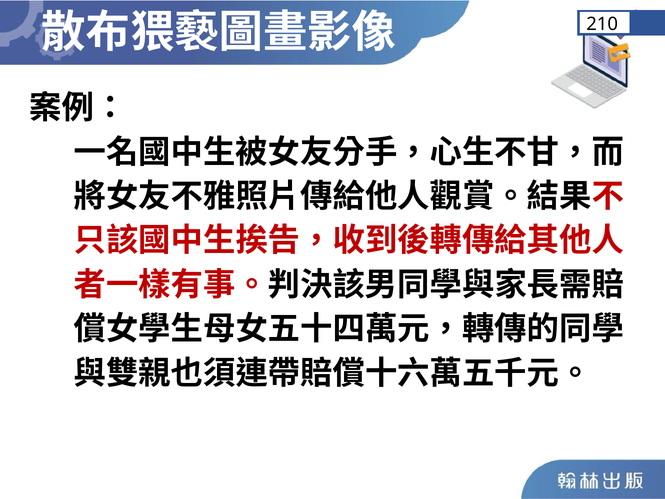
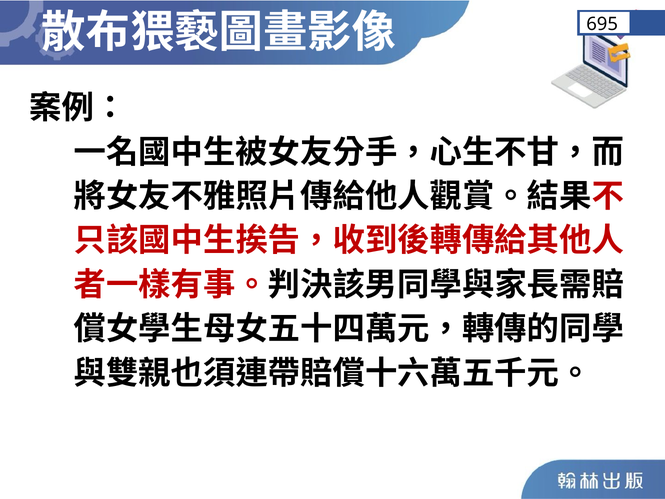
210: 210 -> 695 (602, 24)
